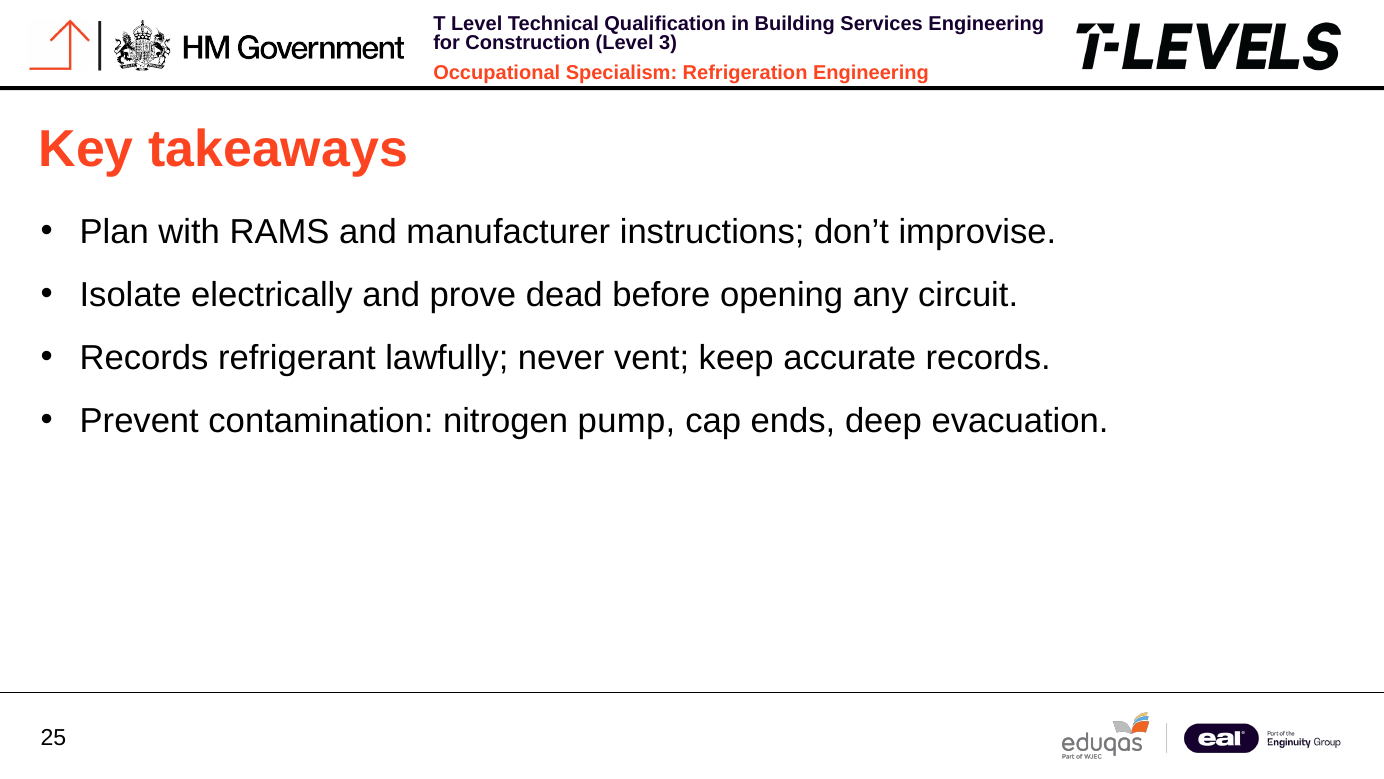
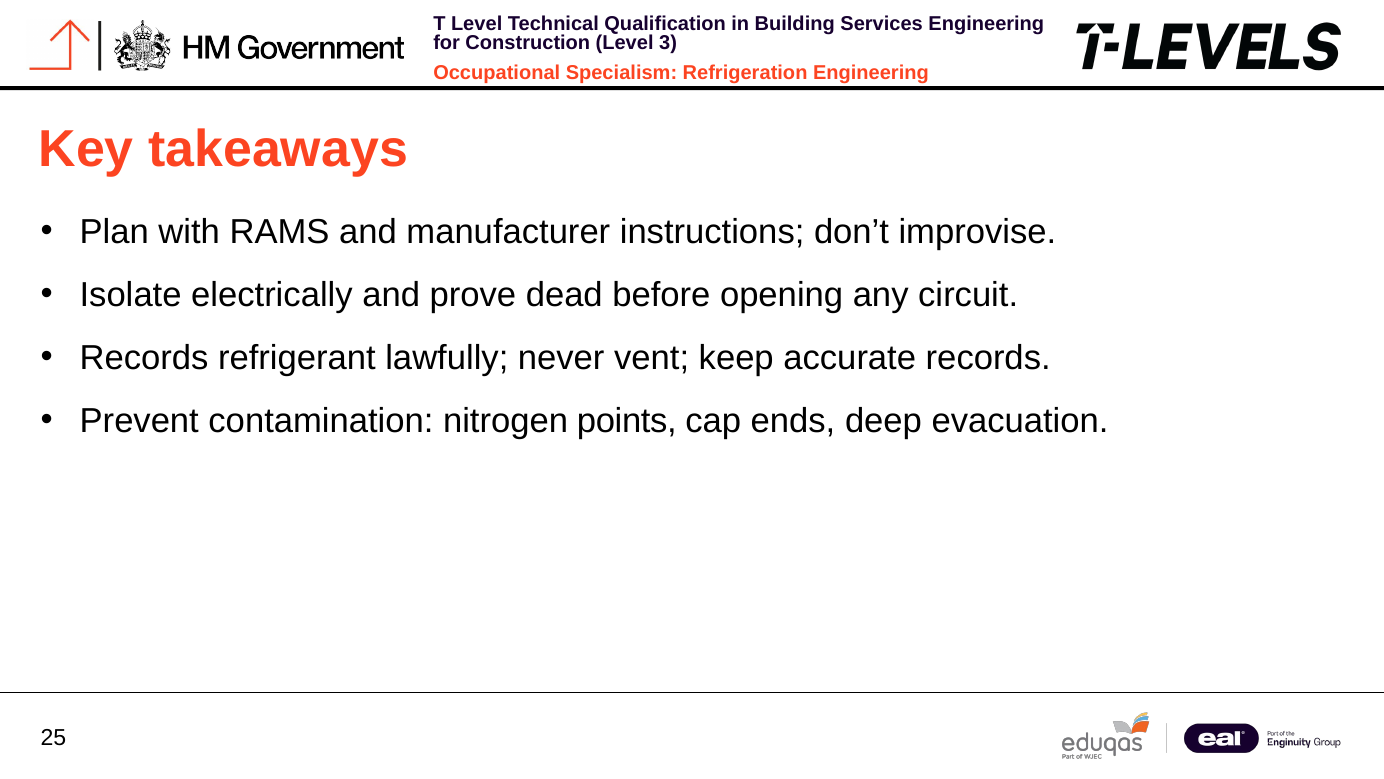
pump: pump -> points (627, 421)
